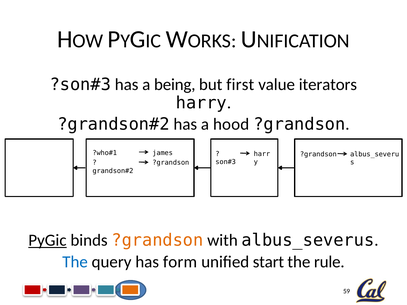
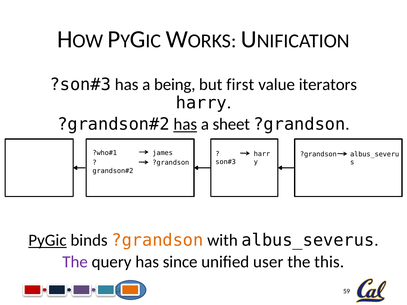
has underline: none -> present (185, 125)
hood: hood -> sheet (231, 125)
The colour: blue -> purple (75, 262)
form: form -> since (180, 262)
start: start -> user (268, 262)
rule: rule -> this (329, 262)
